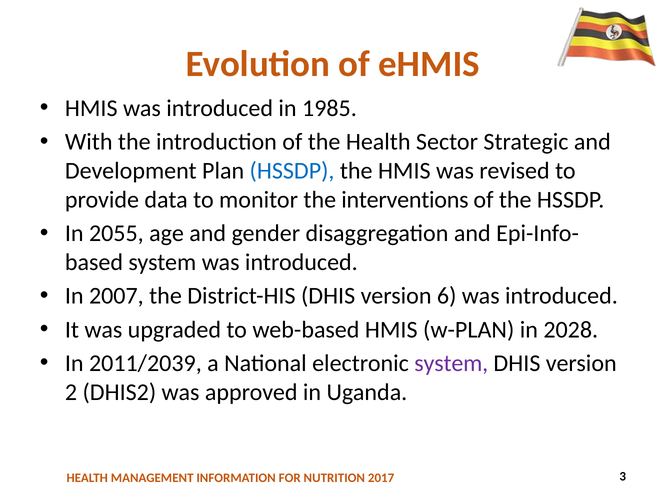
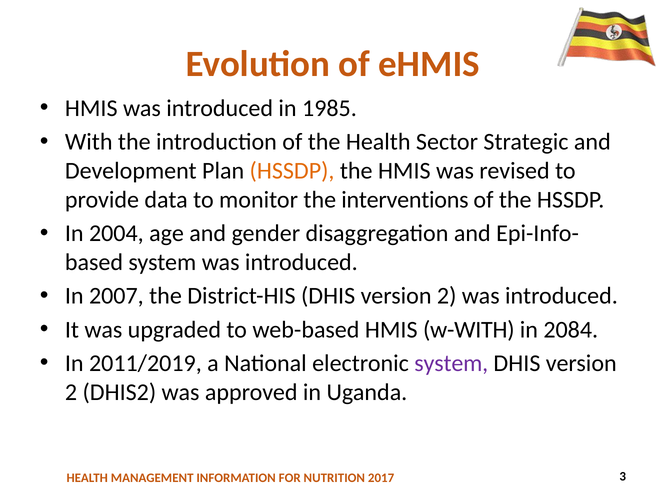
HSSDP colour: blue -> orange (292, 171)
2055: 2055 -> 2004 (116, 233)
District-HIS DHIS version 6: 6 -> 2 (447, 296)
w-PLAN: w-PLAN -> w-WITH (469, 329)
2028: 2028 -> 2084 (571, 329)
2011/2039: 2011/2039 -> 2011/2019 (145, 363)
